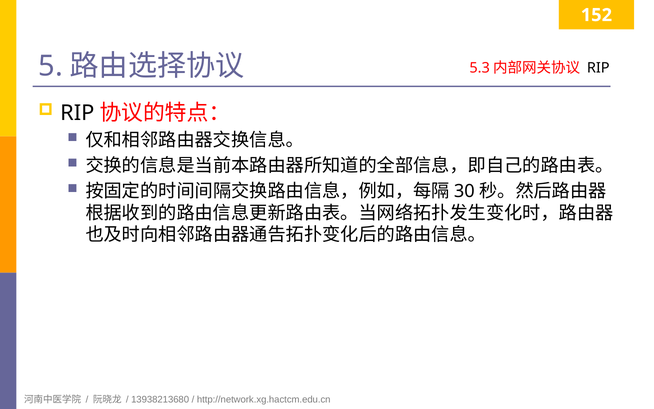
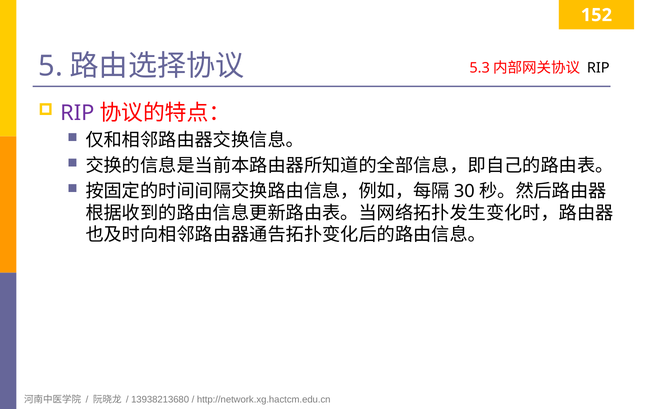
RIP colour: black -> purple (77, 113)
